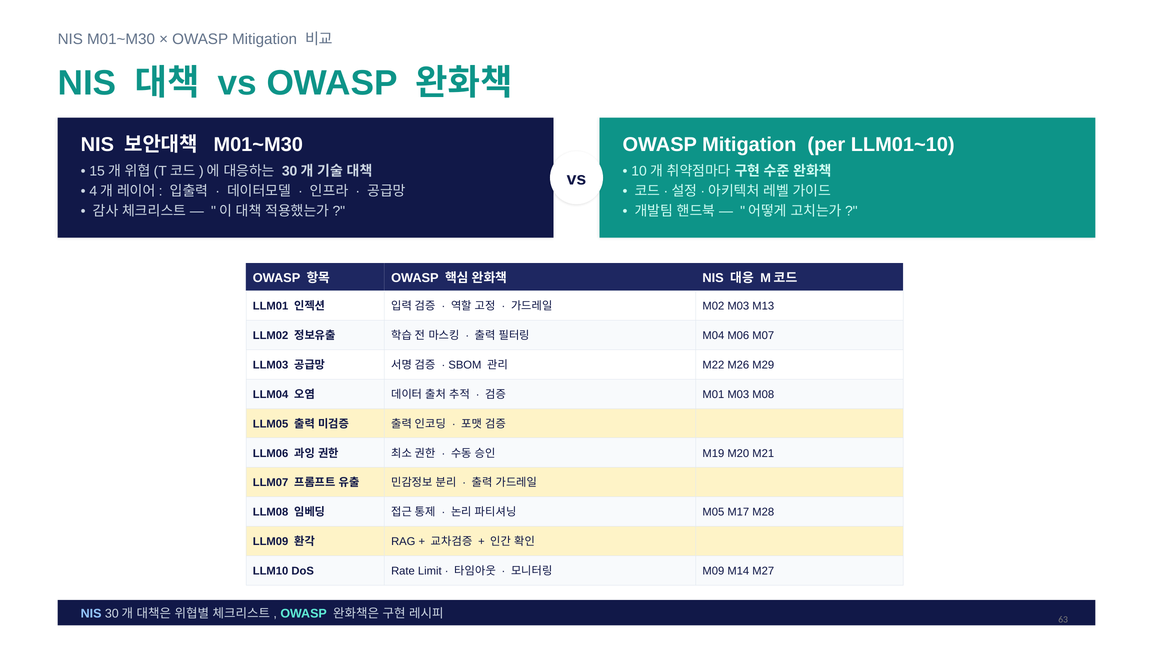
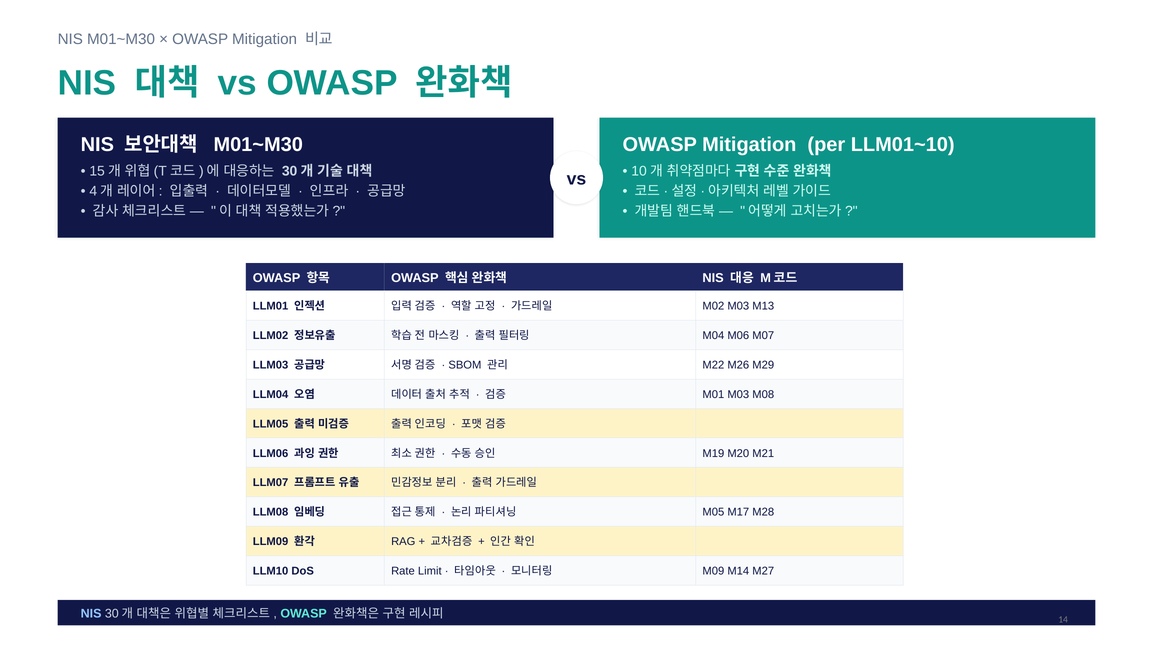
63: 63 -> 14 (1063, 619)
